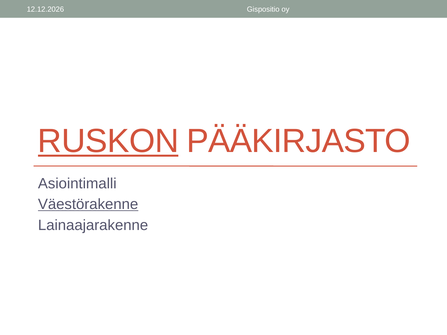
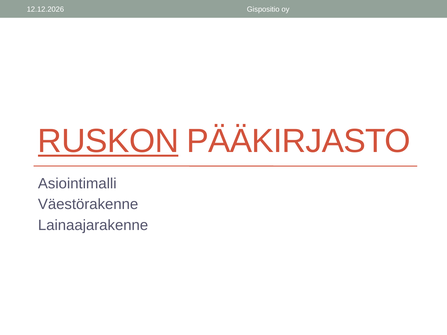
Väestörakenne underline: present -> none (88, 204)
